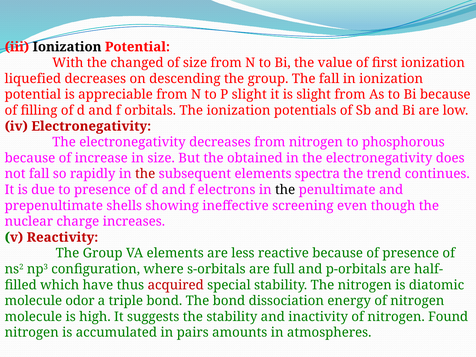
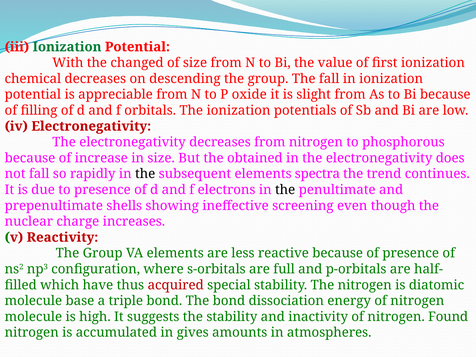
Ionization colour: black -> green (67, 47)
liquefied: liquefied -> chemical (33, 79)
P slight: slight -> oxide (249, 95)
the colour: red -> black (145, 174)
odor: odor -> base (80, 301)
pairs: pairs -> gives (193, 333)
